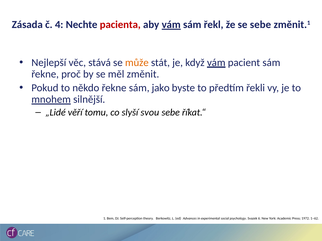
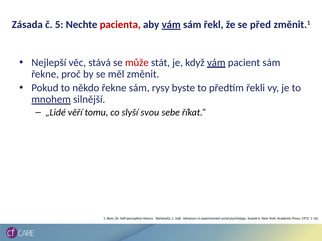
4: 4 -> 5 (59, 25)
se sebe: sebe -> před (260, 25)
může colour: orange -> red (137, 63)
jako: jako -> rysy (161, 88)
